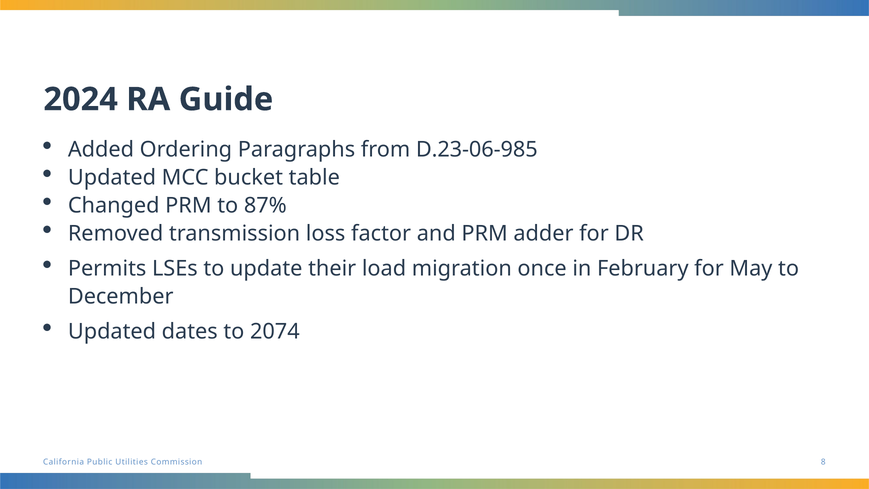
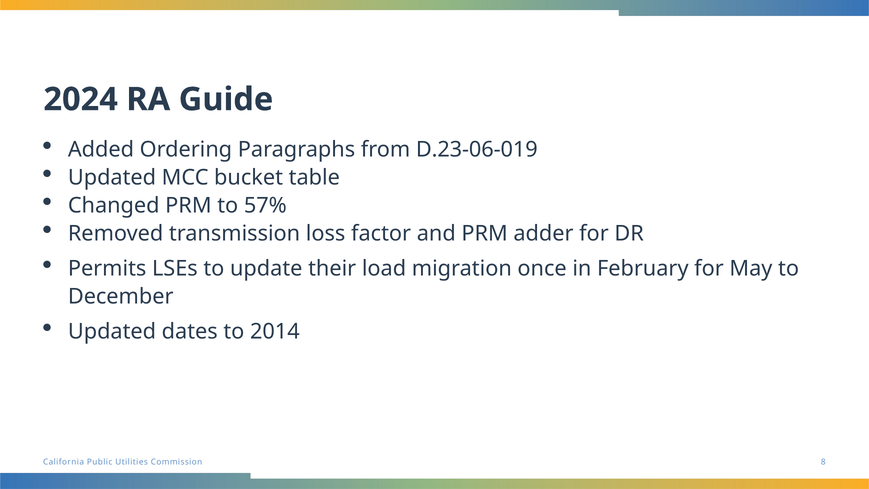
D.23-06-985: D.23-06-985 -> D.23-06-019 (477, 150)
87%: 87% -> 57% (265, 206)
2074: 2074 -> 2014 (275, 332)
